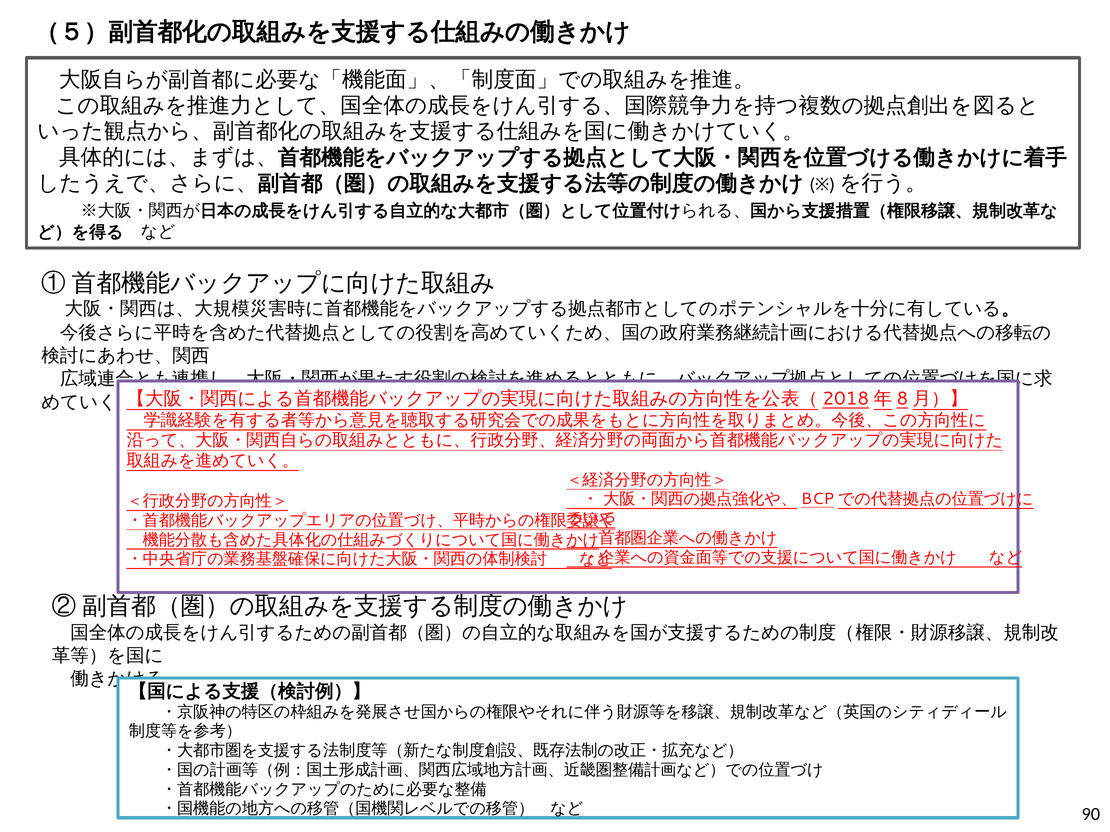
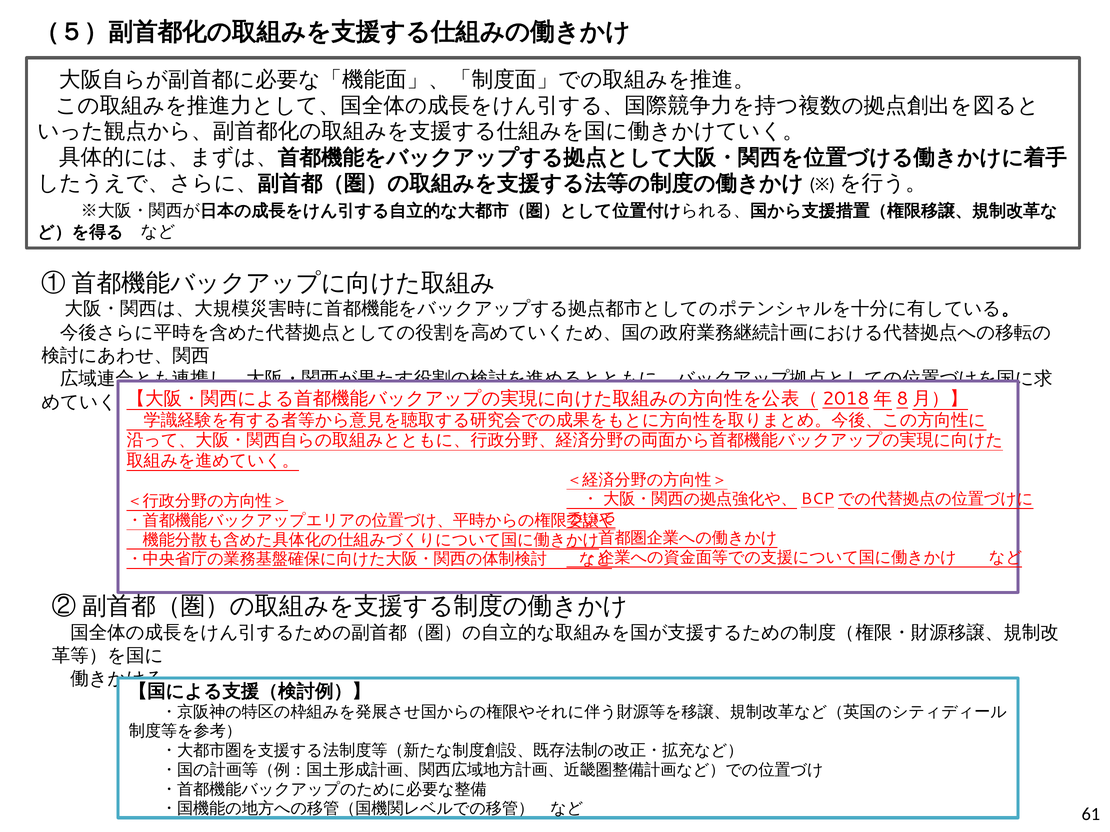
90: 90 -> 61 (1091, 815)
